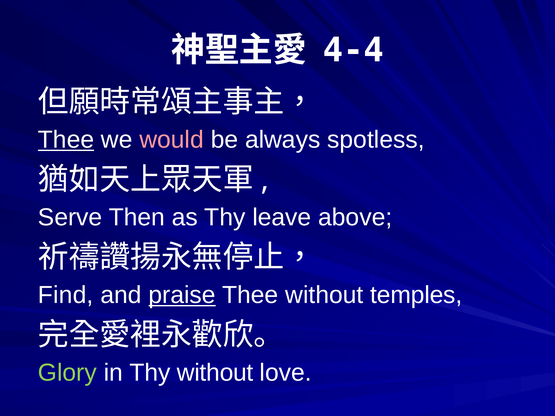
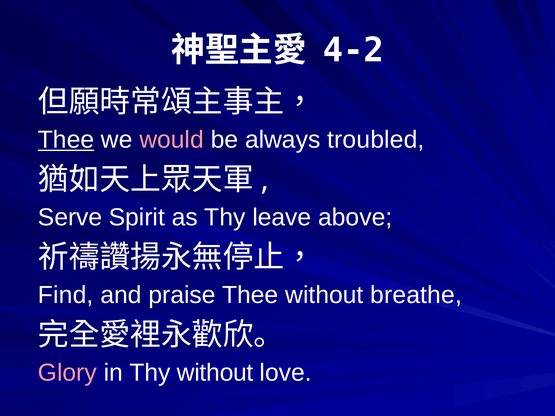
4-4: 4-4 -> 4-2 (353, 50)
spotless: spotless -> troubled (376, 140)
Then: Then -> Spirit (137, 218)
praise underline: present -> none (182, 295)
temples: temples -> breathe (416, 295)
Glory colour: light green -> pink (67, 373)
